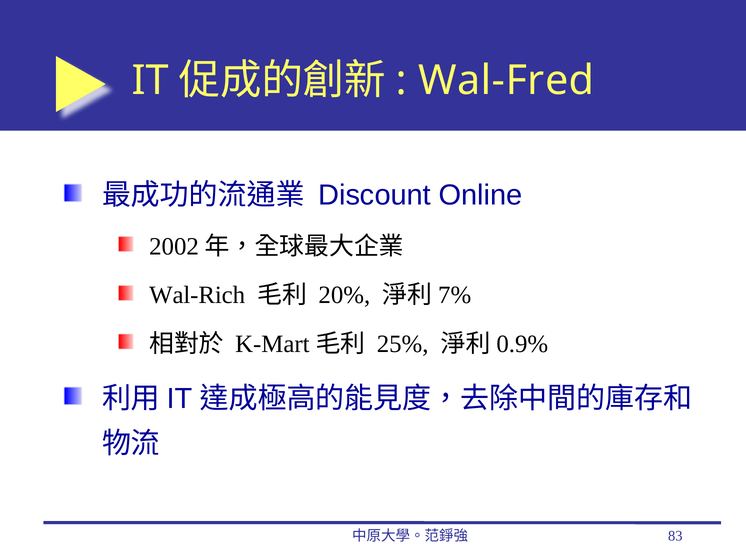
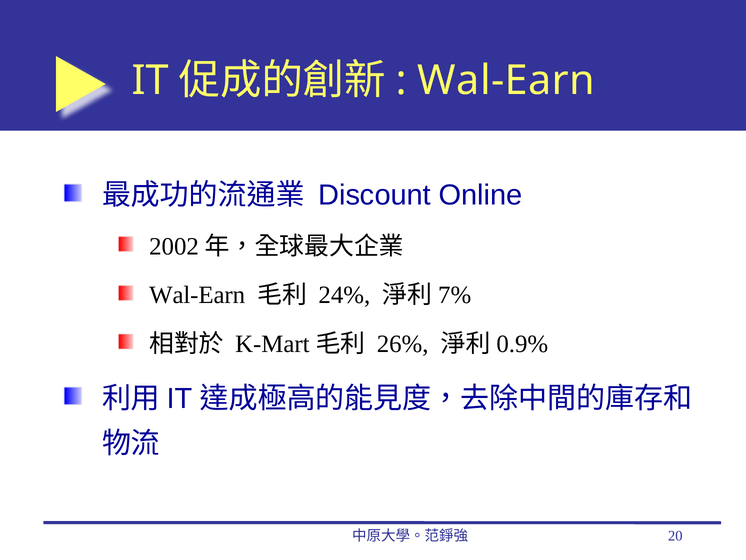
Wal-Fred: Wal-Fred -> Wal-Earn (506, 81)
Wal-Rich: Wal-Rich -> Wal-Earn (197, 295)
20%: 20% -> 24% (344, 295)
25%: 25% -> 26% (403, 344)
83: 83 -> 20 (675, 536)
